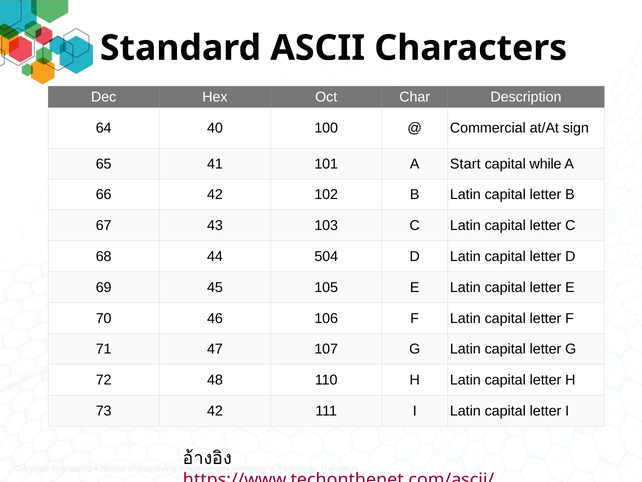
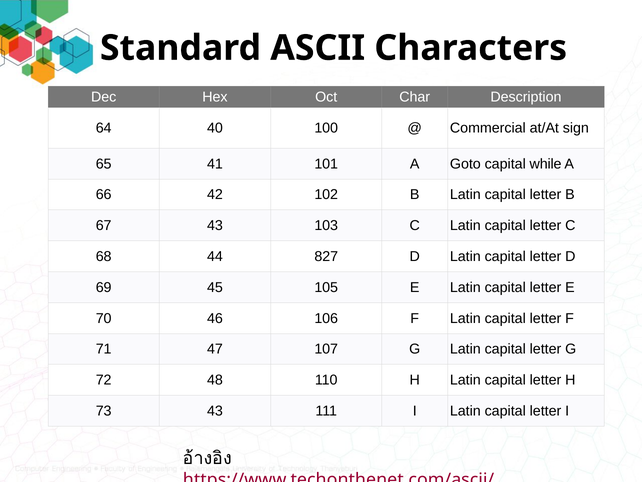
Start: Start -> Goto (465, 164)
504: 504 -> 827 (326, 256)
73 42: 42 -> 43 (215, 411)
